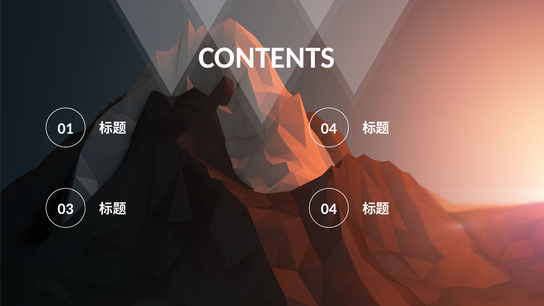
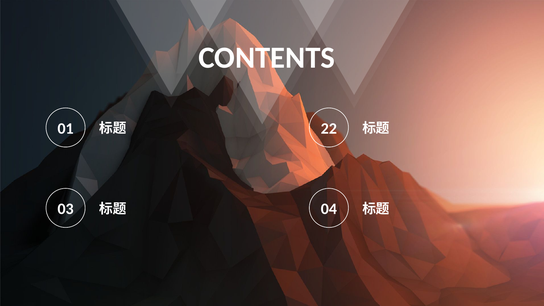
04: 04 -> 22 (329, 129)
